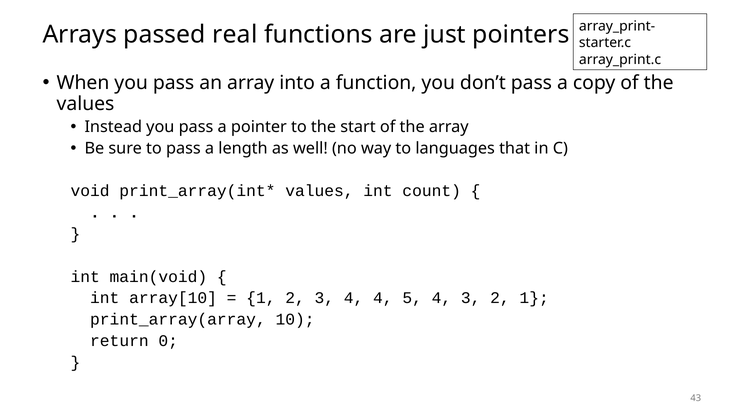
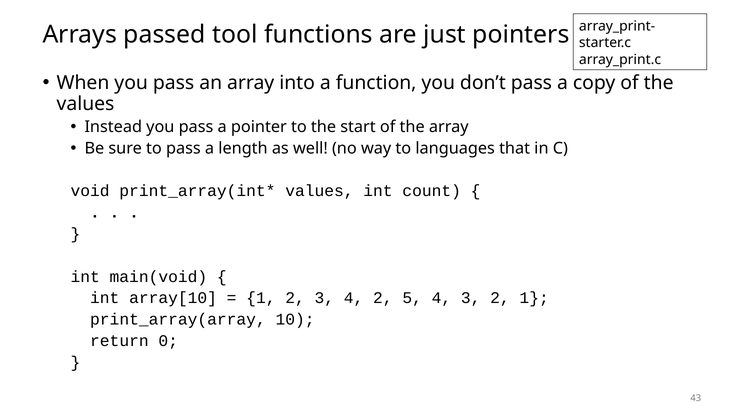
real: real -> tool (235, 35)
4 4: 4 -> 2 (383, 298)
